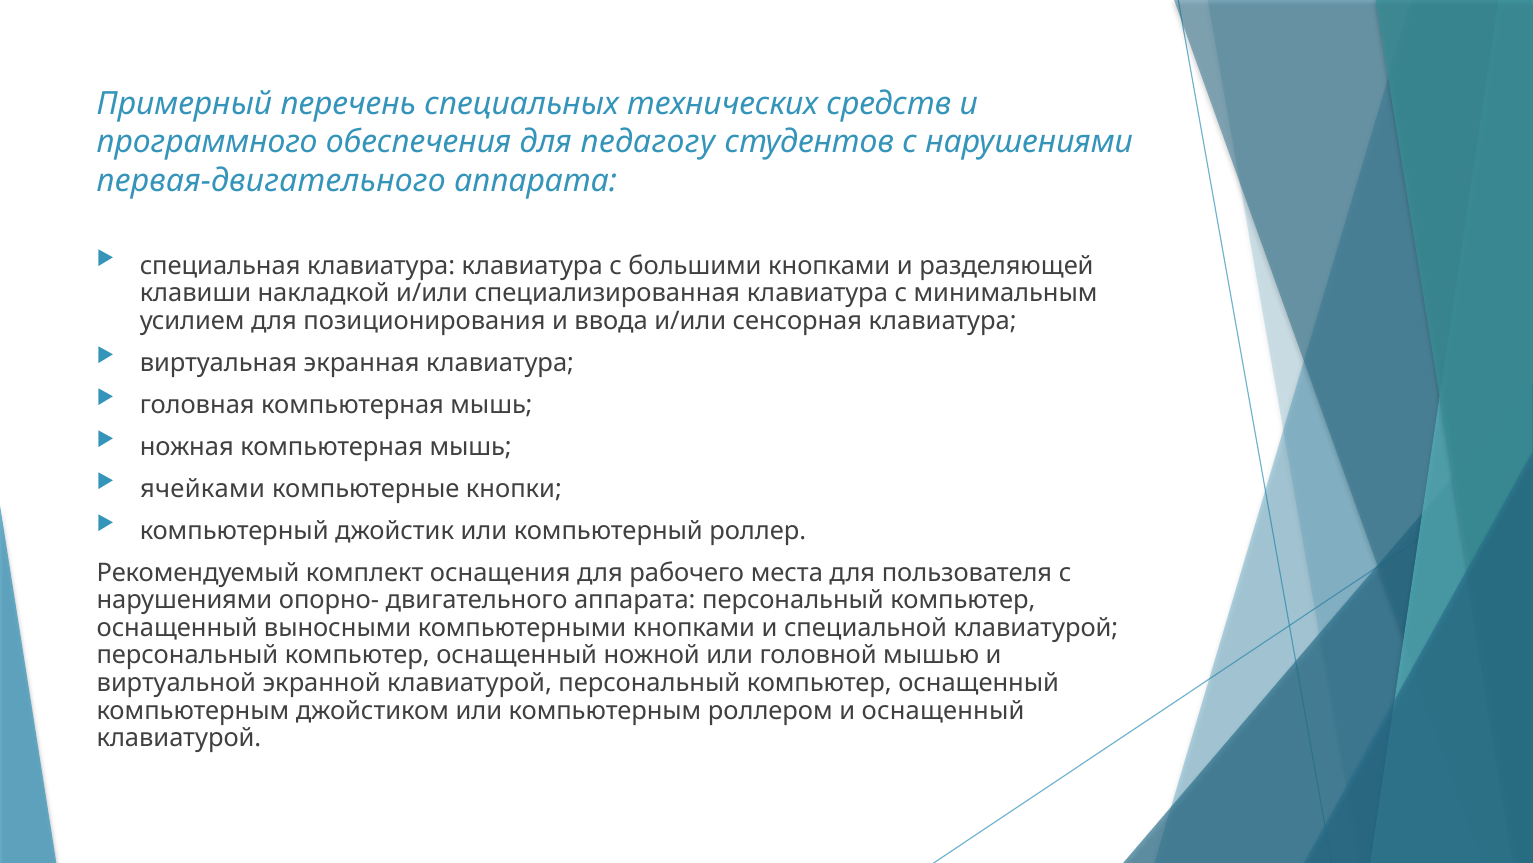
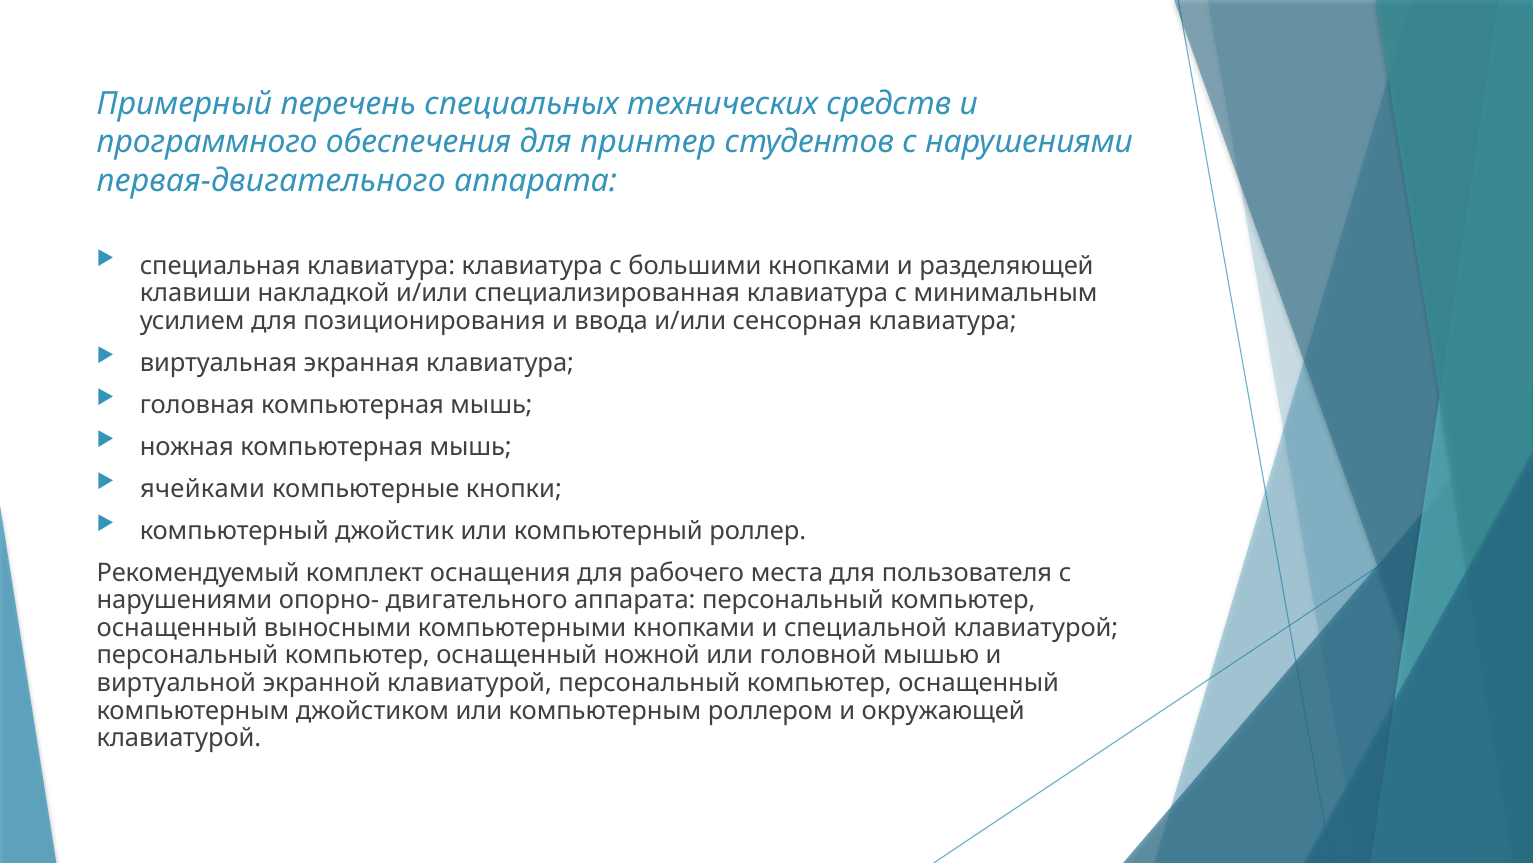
педагогу: педагогу -> принтер (648, 142)
и оснащенный: оснащенный -> окружающей (943, 710)
